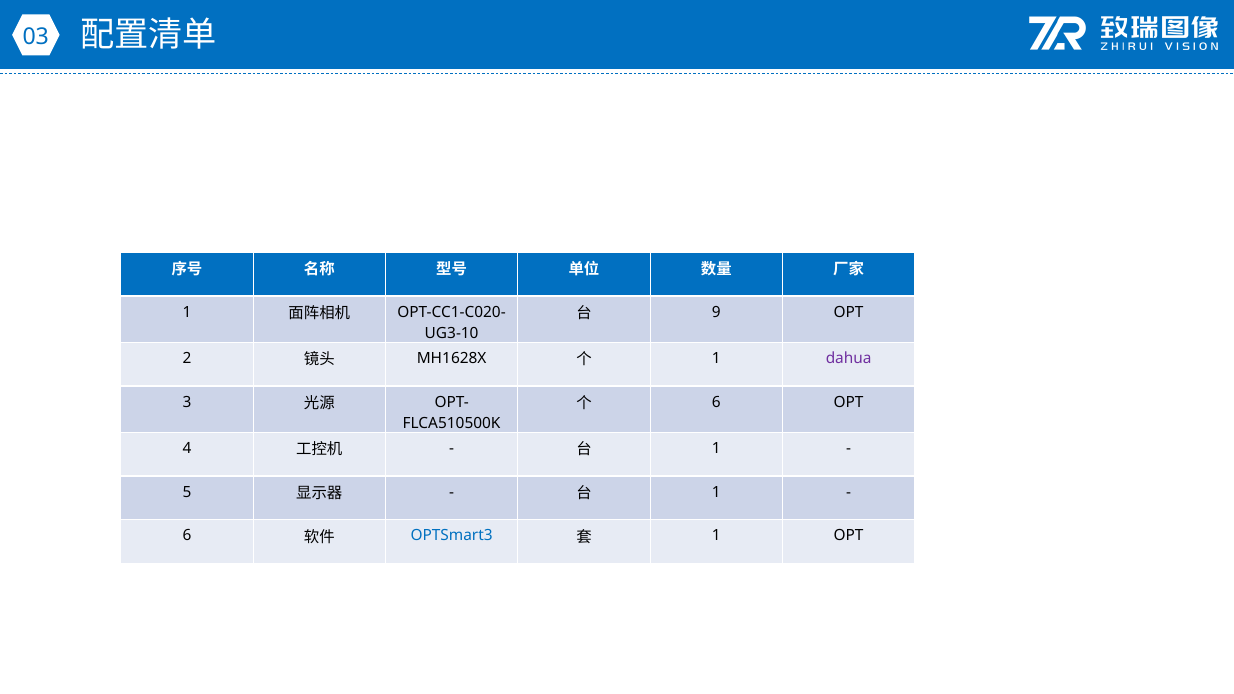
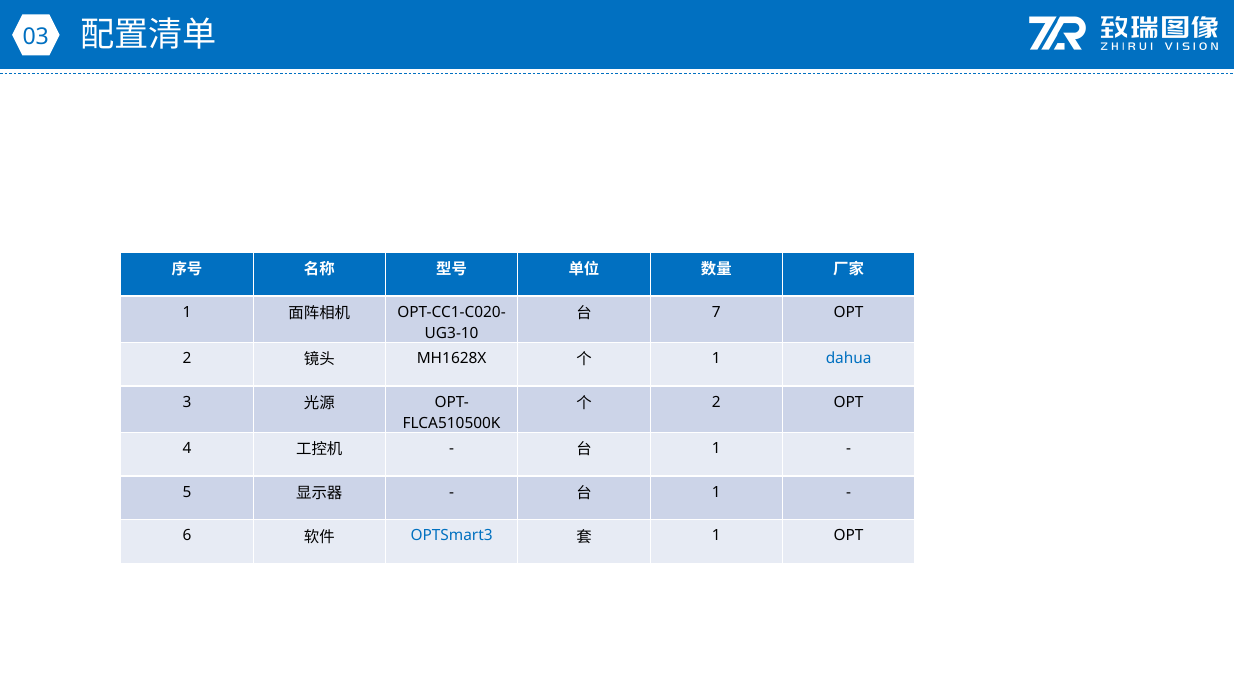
9: 9 -> 7 (716, 312)
dahua colour: purple -> blue (849, 358)
6: 6 -> 2 (716, 402)
